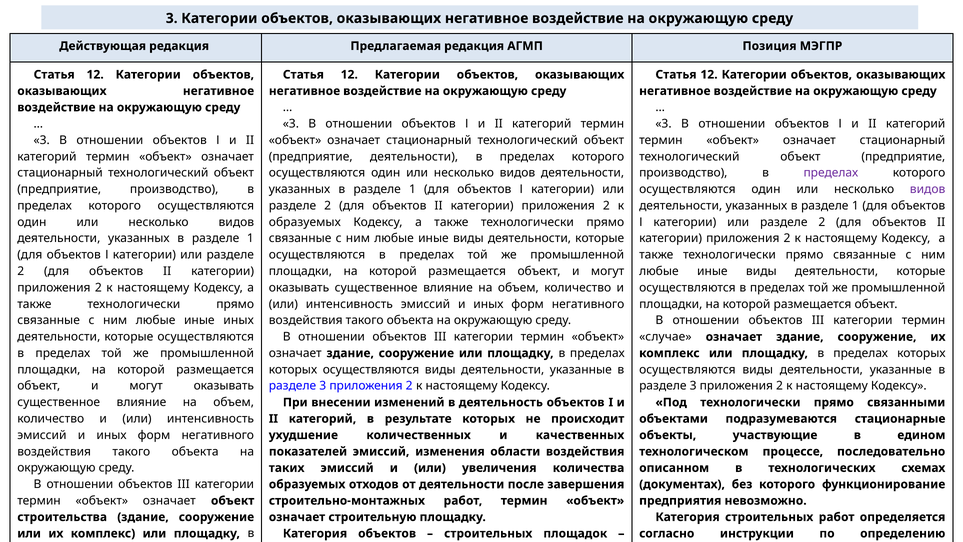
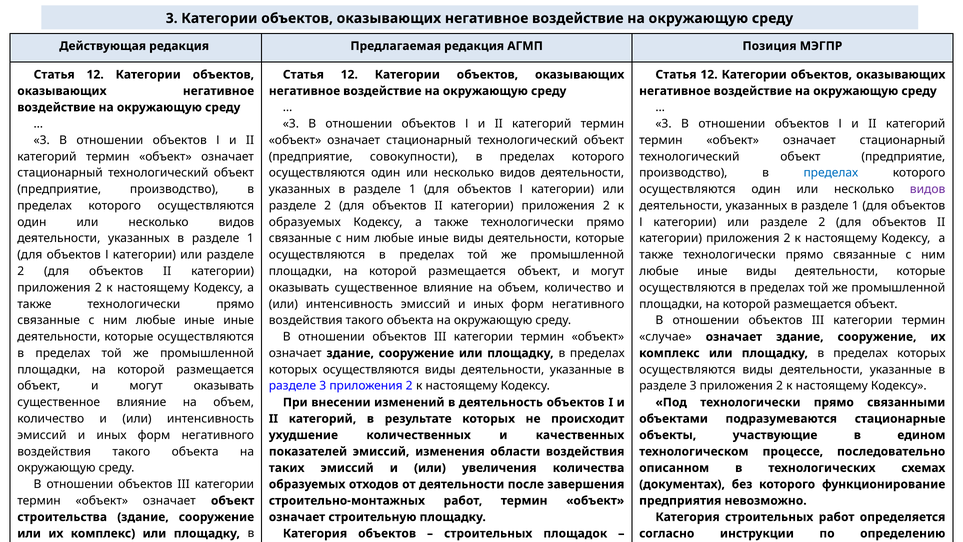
предприятие деятельности: деятельности -> совокупности (414, 156)
пределах colour: purple -> blue (831, 173)
иные иных: иных -> иные (239, 320)
